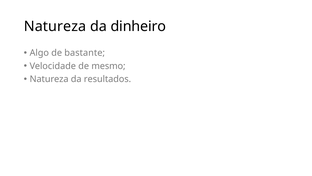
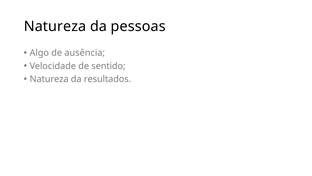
dinheiro: dinheiro -> pessoas (138, 26)
bastante: bastante -> ausência (85, 53)
mesmo: mesmo -> sentido (108, 66)
